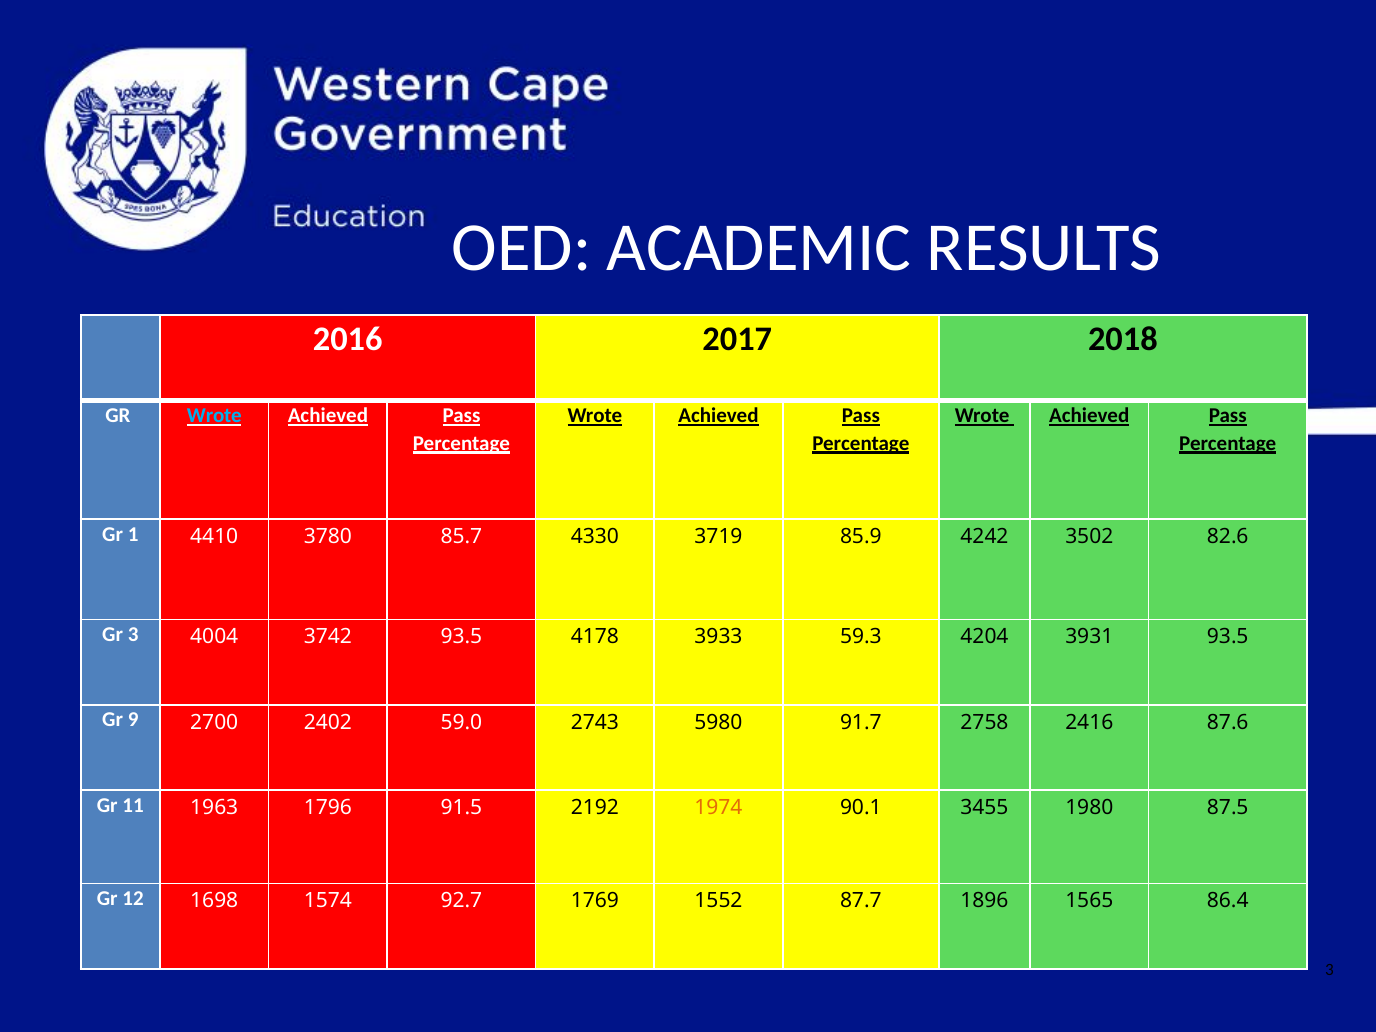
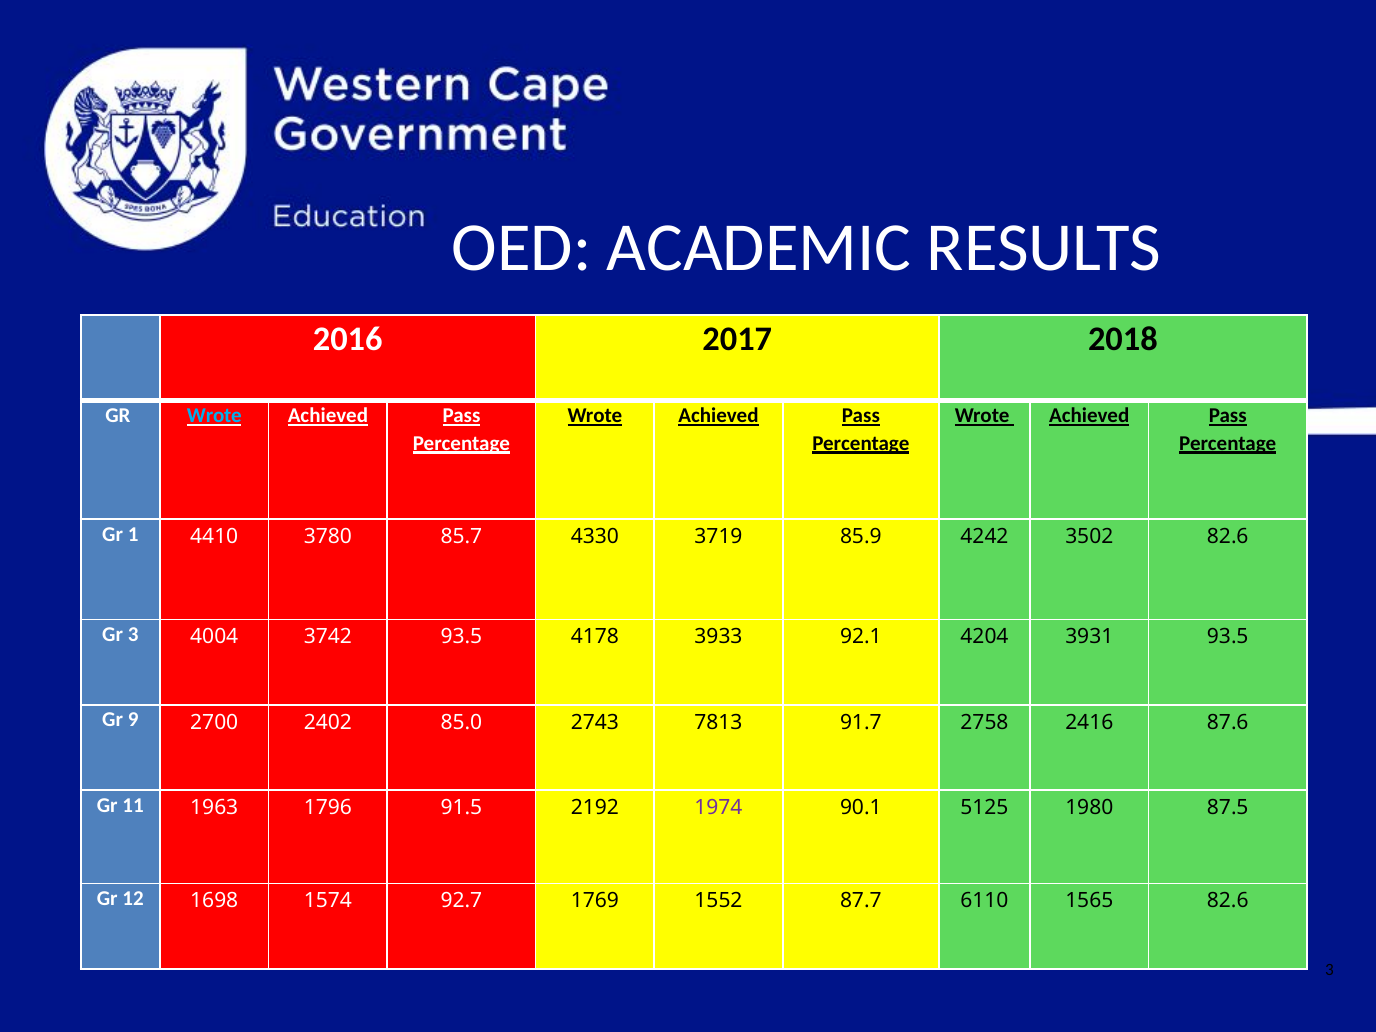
59.3: 59.3 -> 92.1 (861, 637)
59.0: 59.0 -> 85.0 (461, 722)
5980: 5980 -> 7813 (718, 722)
1974 colour: orange -> purple (718, 808)
3455: 3455 -> 5125 (984, 808)
1896: 1896 -> 6110 (984, 901)
1565 86.4: 86.4 -> 82.6 (1228, 901)
